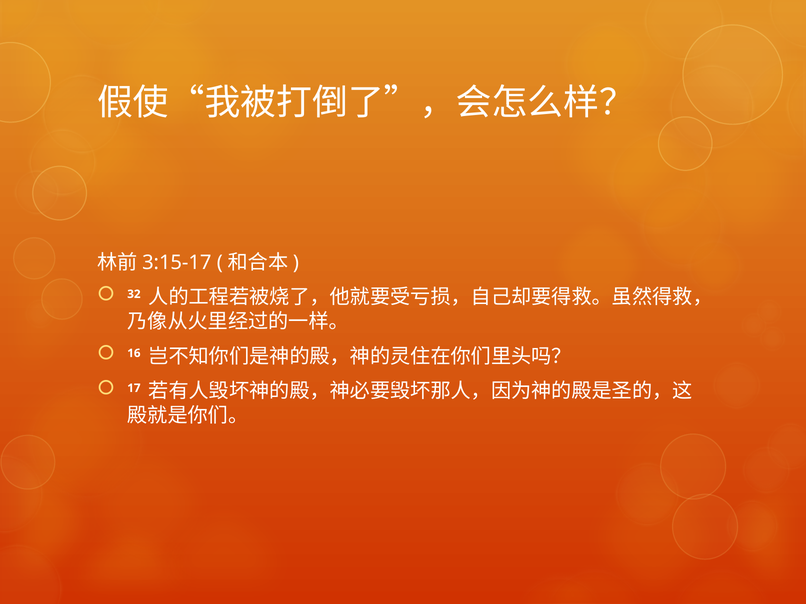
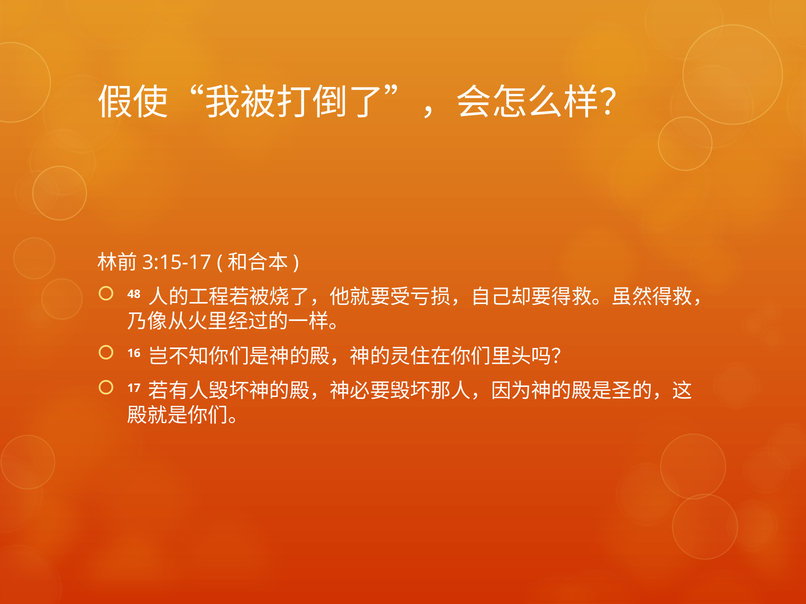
32: 32 -> 48 (134, 294)
